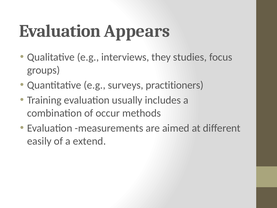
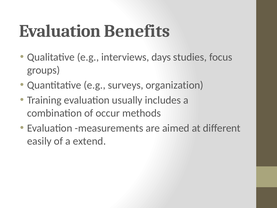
Appears: Appears -> Benefits (137, 31)
they: they -> days (161, 57)
practitioners: practitioners -> organization (175, 85)
